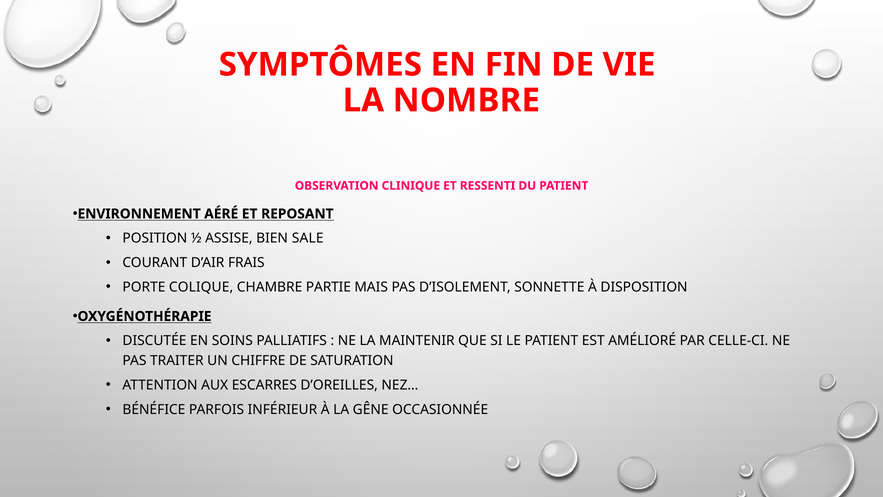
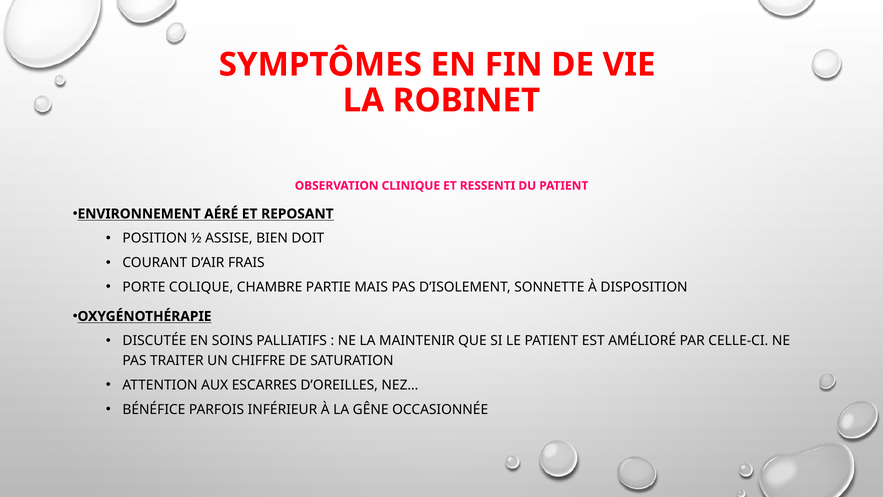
NOMBRE: NOMBRE -> ROBINET (466, 100)
SALE: SALE -> DOIT (308, 238)
